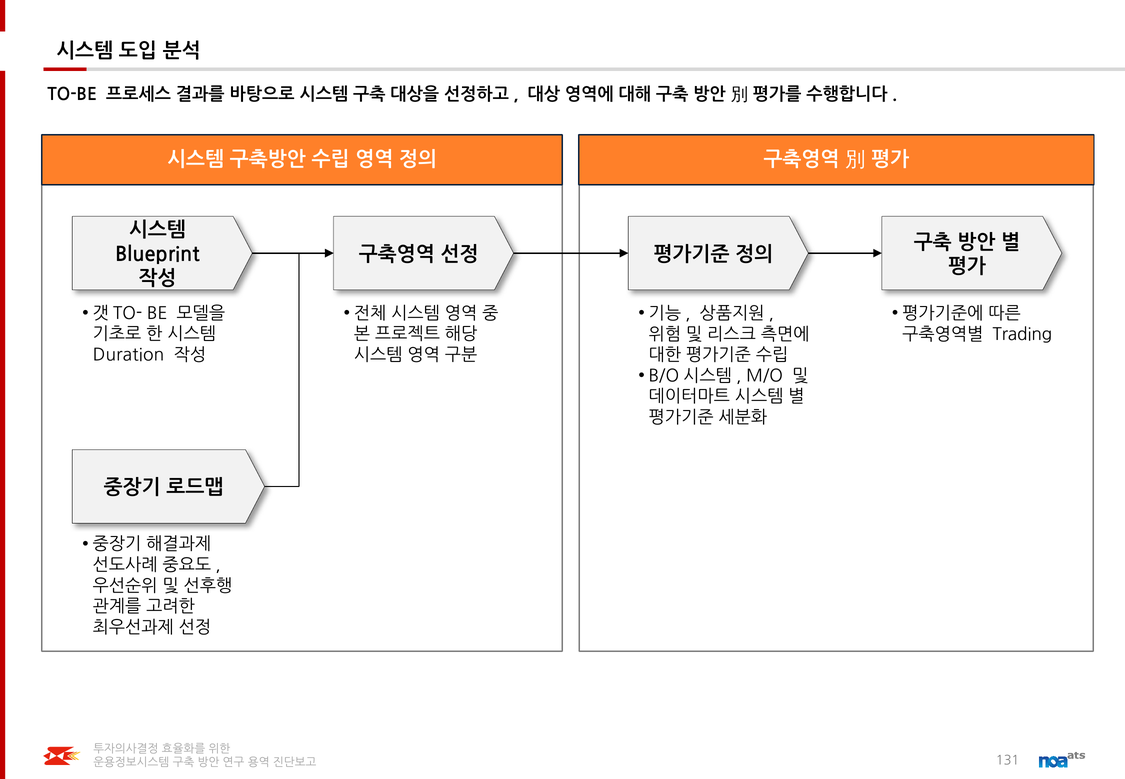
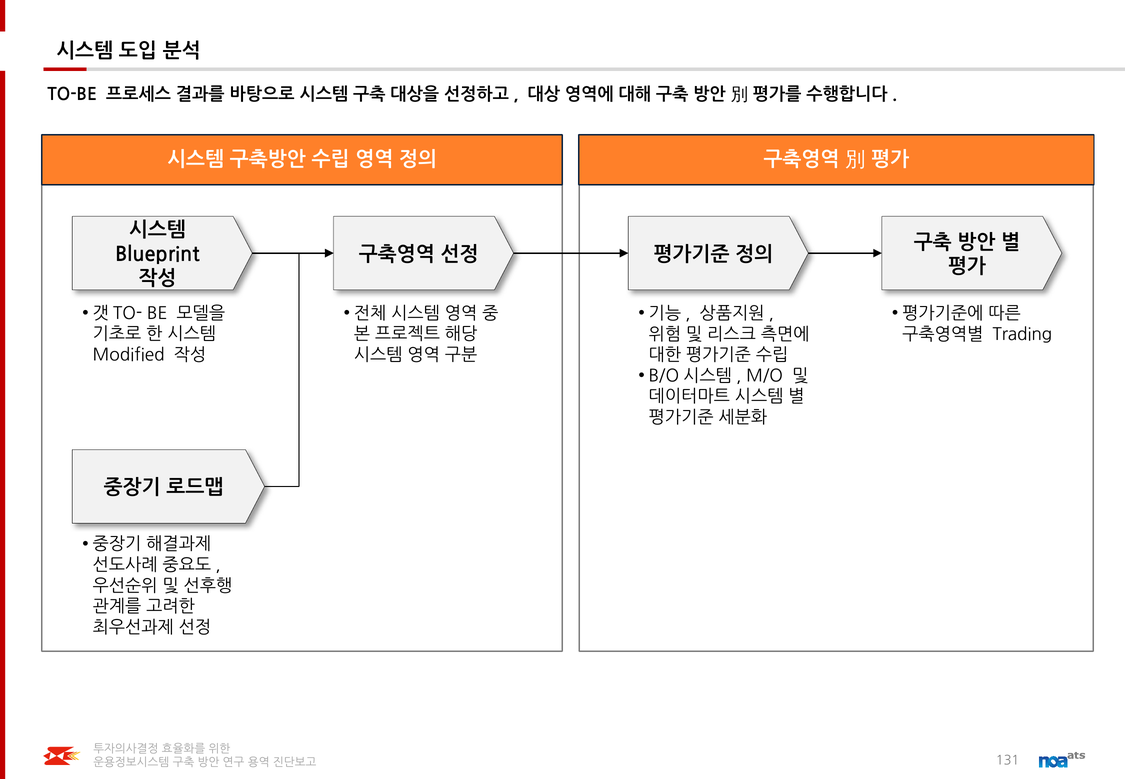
Duration: Duration -> Modified (129, 355)
